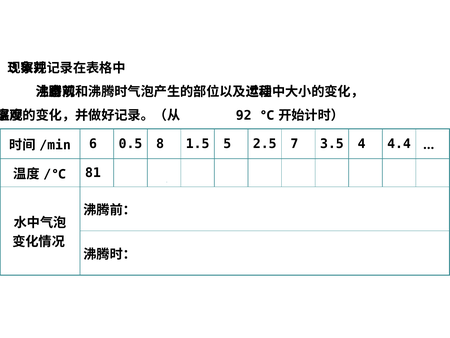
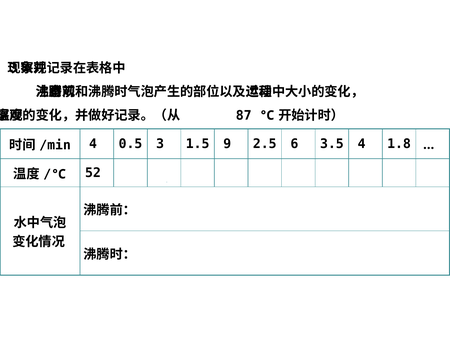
92: 92 -> 87 (244, 115)
6: 6 -> 4 (93, 144)
8: 8 -> 3 (160, 144)
5: 5 -> 9 (227, 144)
7: 7 -> 6 (294, 144)
4.4: 4.4 -> 1.8 (399, 144)
81: 81 -> 52 (93, 173)
